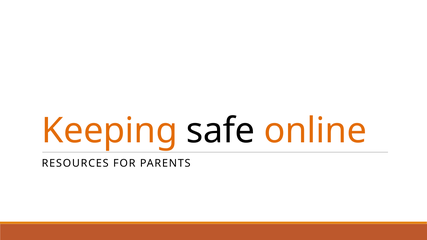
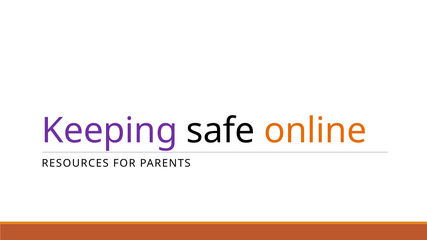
Keeping colour: orange -> purple (110, 131)
